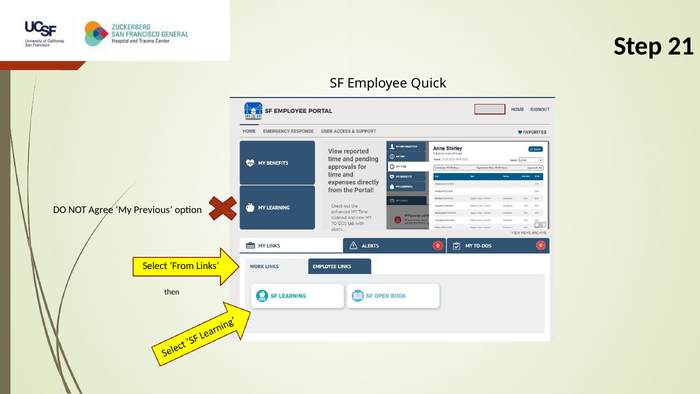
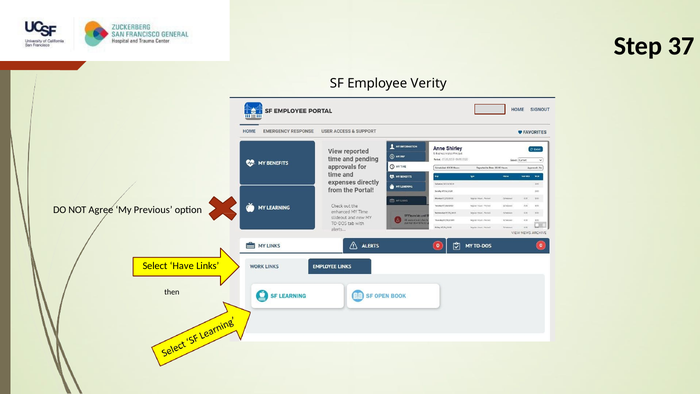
21: 21 -> 37 (681, 46)
Quick: Quick -> Verity (429, 83)
From: From -> Have (182, 266)
